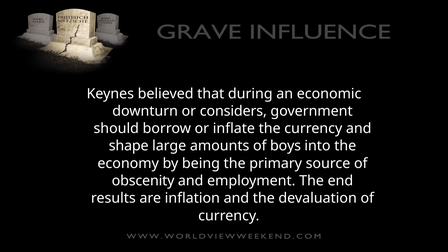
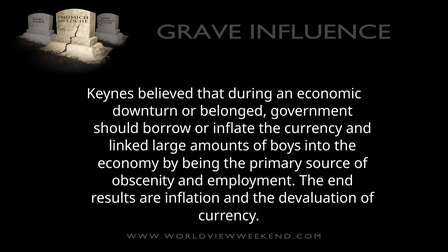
considers: considers -> belonged (233, 111)
shape: shape -> linked (129, 146)
